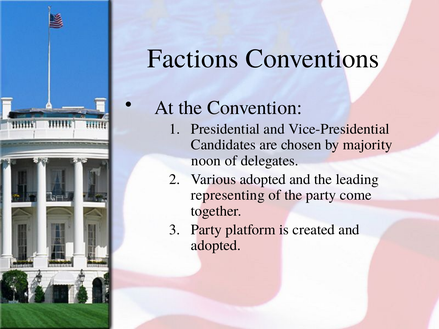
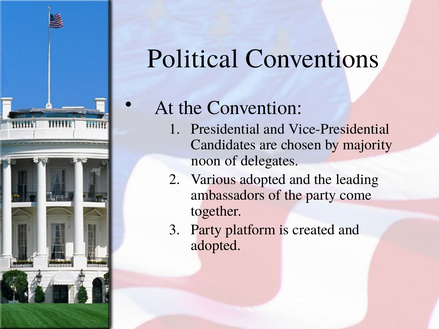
Factions: Factions -> Political (193, 59)
representing: representing -> ambassadors (228, 195)
